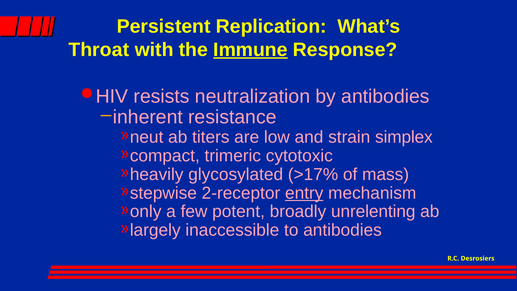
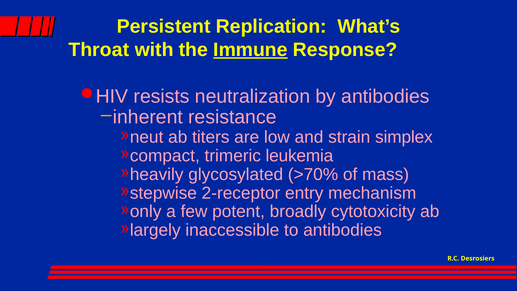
cytotoxic: cytotoxic -> leukemia (299, 156)
>17%: >17% -> >70% (313, 174)
entry underline: present -> none (304, 193)
unrelenting: unrelenting -> cytotoxicity (373, 211)
